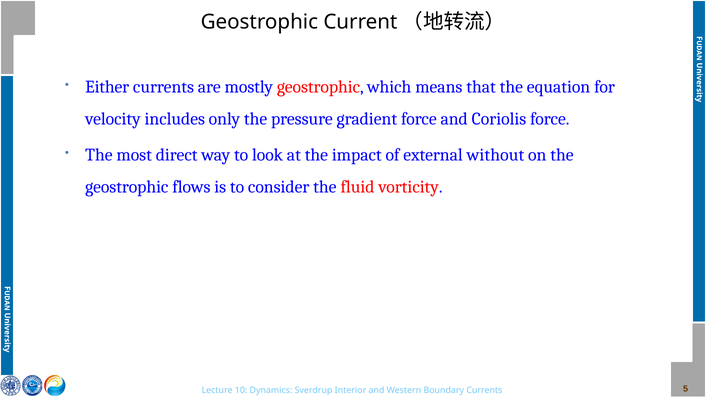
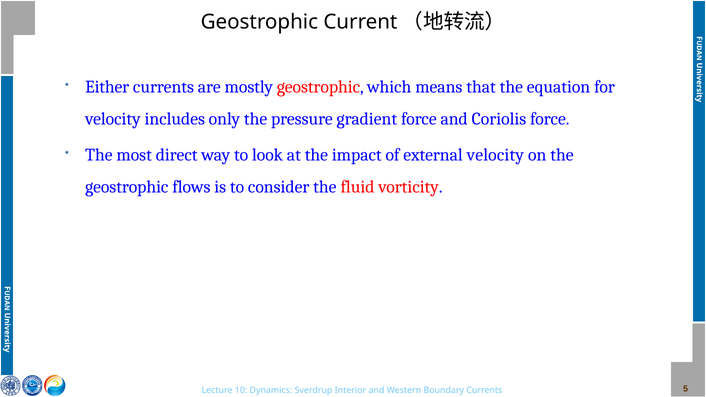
external without: without -> velocity (495, 155)
